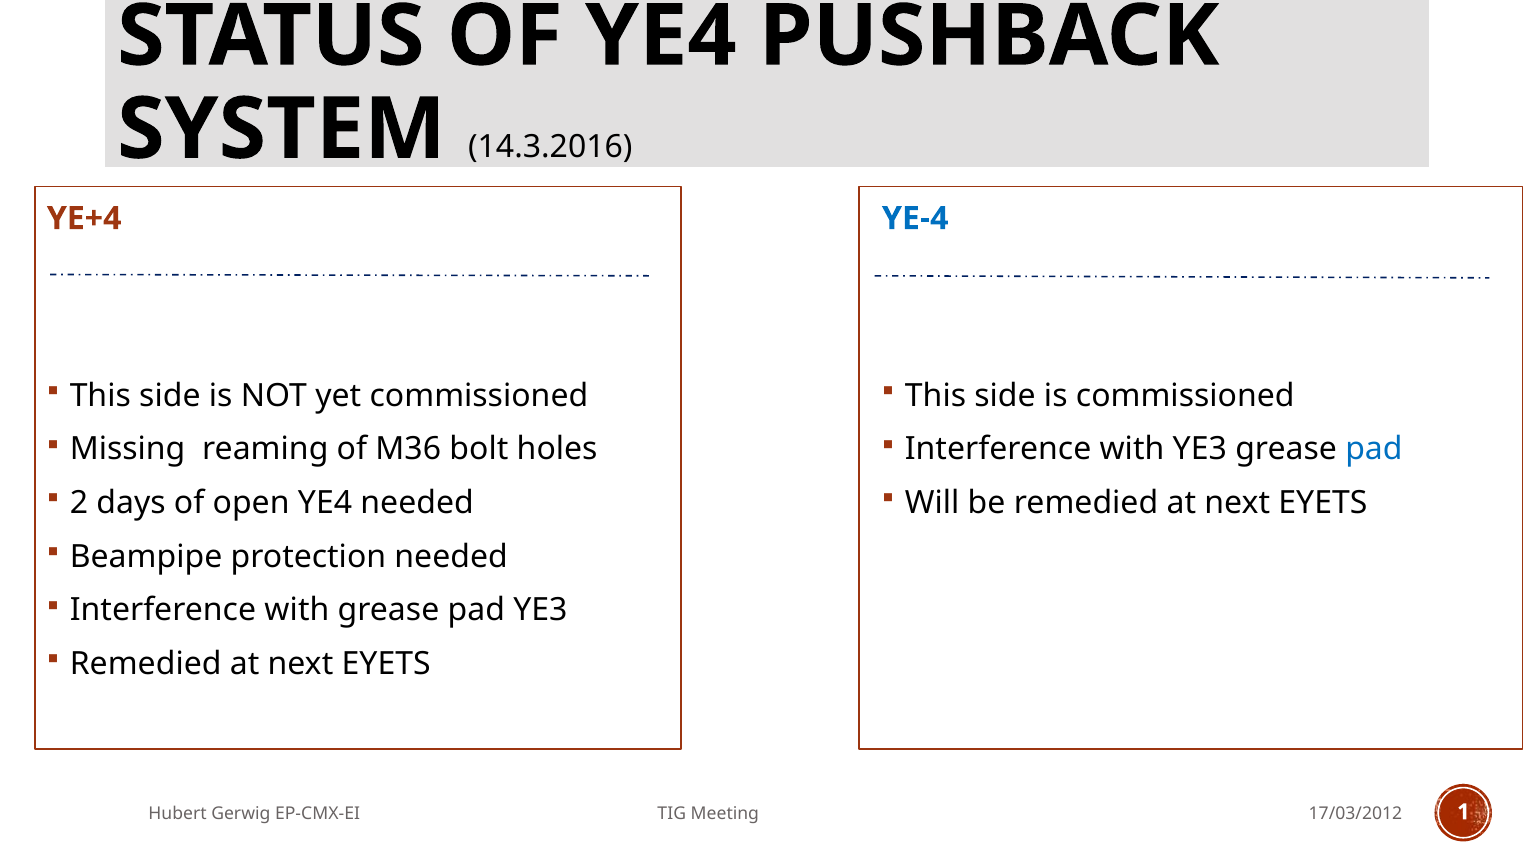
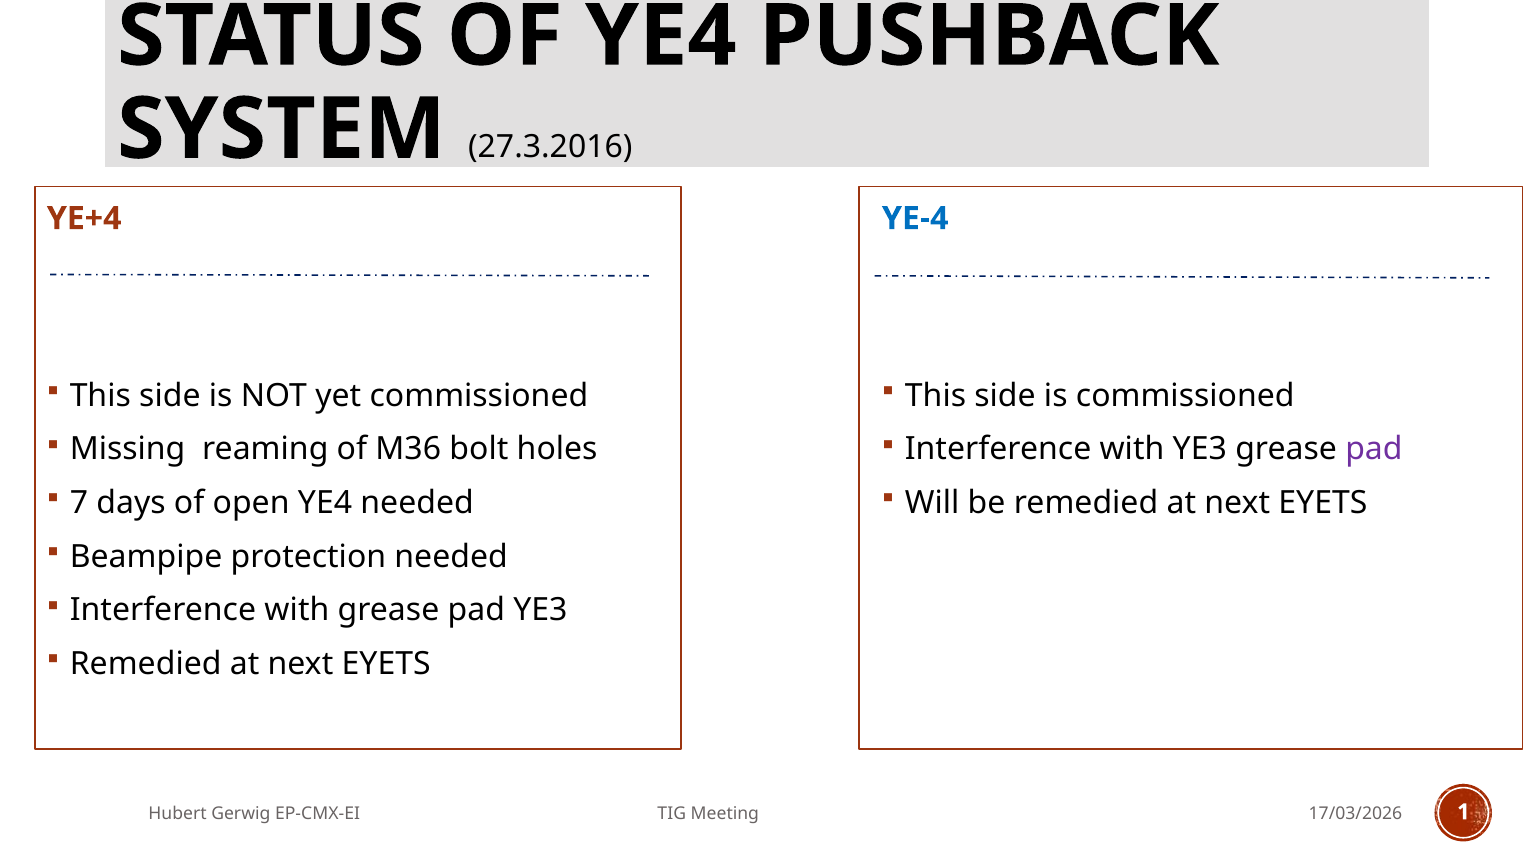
14.3.2016: 14.3.2016 -> 27.3.2016 (550, 147)
pad colour: blue -> purple (1374, 449)
2: 2 -> 7 (79, 503)
17/03/2012: 17/03/2012 -> 17/03/2026 (1355, 813)
